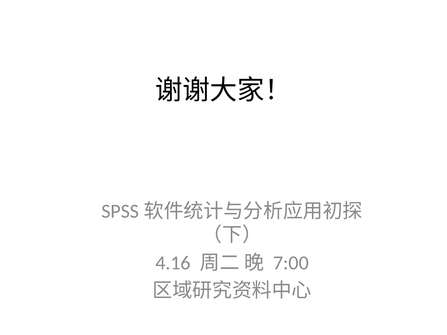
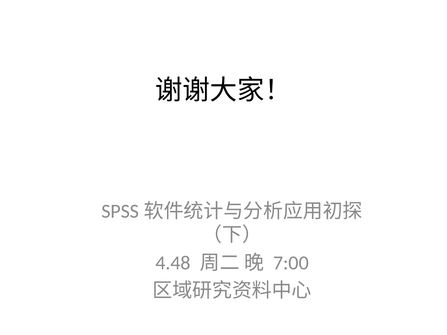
4.16: 4.16 -> 4.48 (173, 263)
